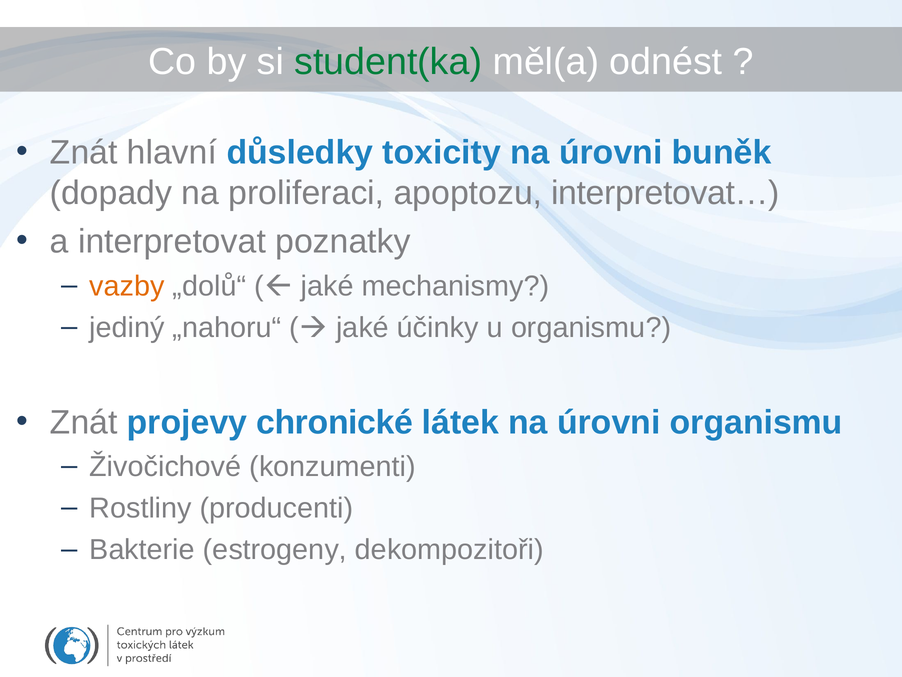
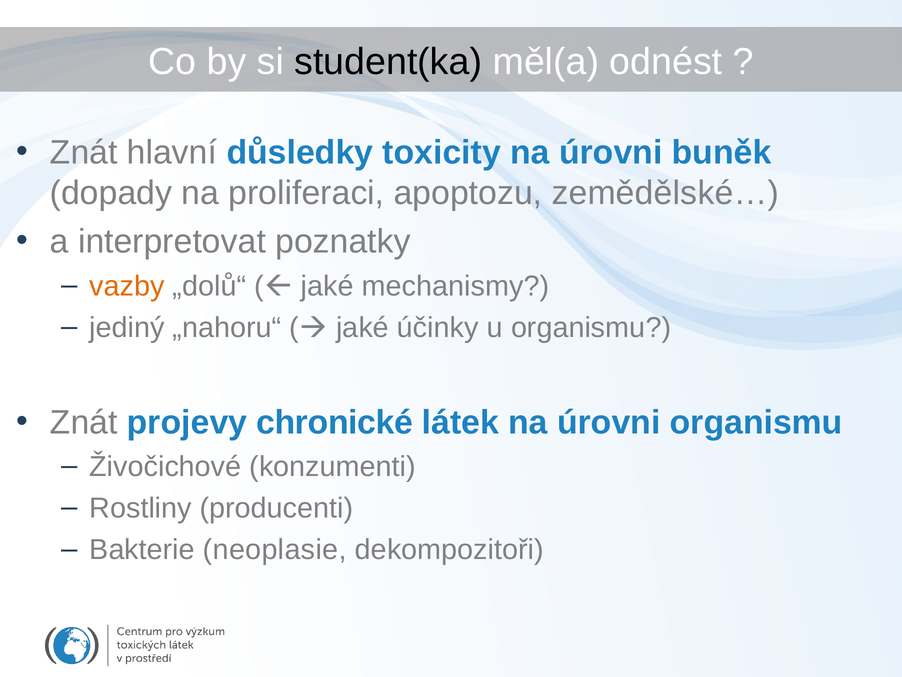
student(ka colour: green -> black (388, 62)
interpretovat…: interpretovat… -> zemědělské… (665, 193)
estrogeny: estrogeny -> neoplasie (275, 549)
